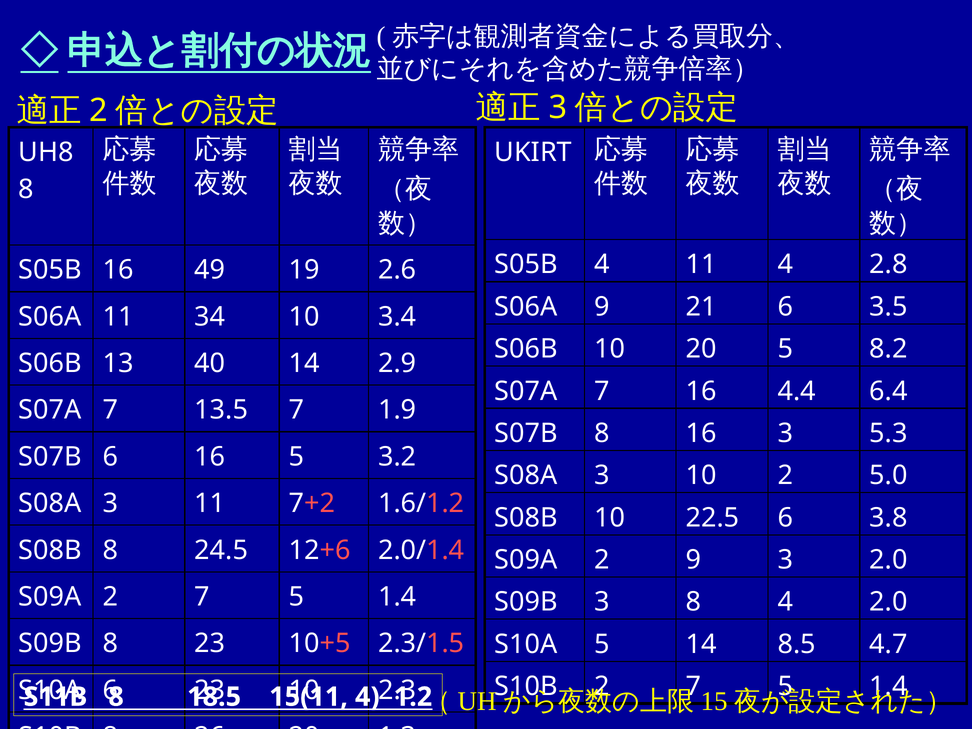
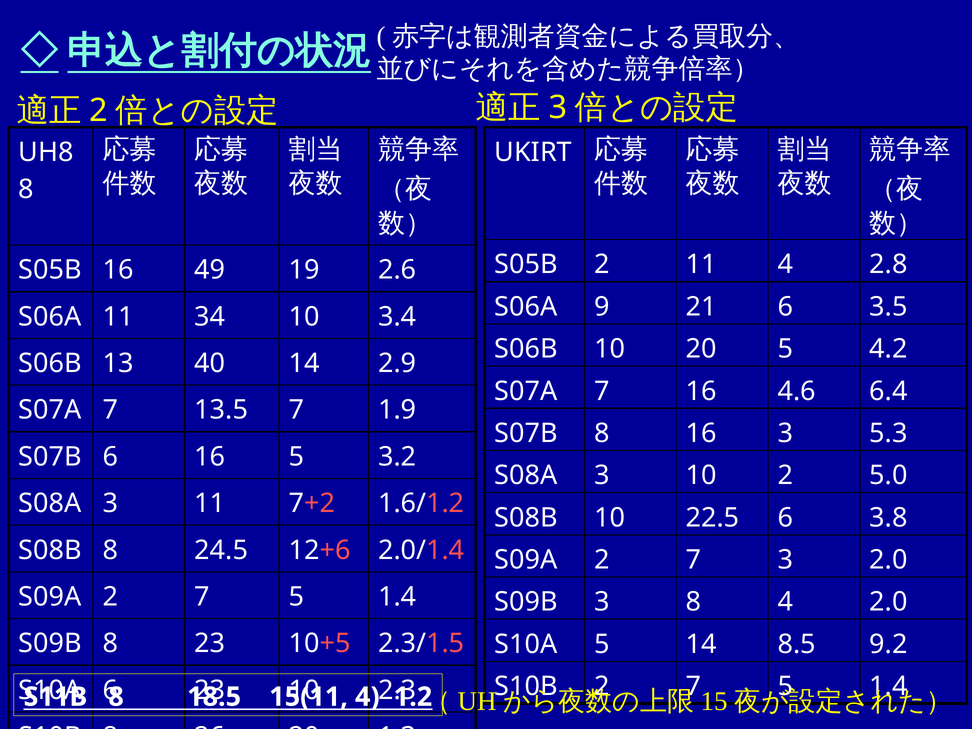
S05B 4: 4 -> 2 (602, 265)
8.2: 8.2 -> 4.2 (889, 349)
4.4: 4.4 -> 4.6 (797, 391)
9: 9 -> 7 (693, 560)
4.7: 4.7 -> 9.2 (889, 644)
